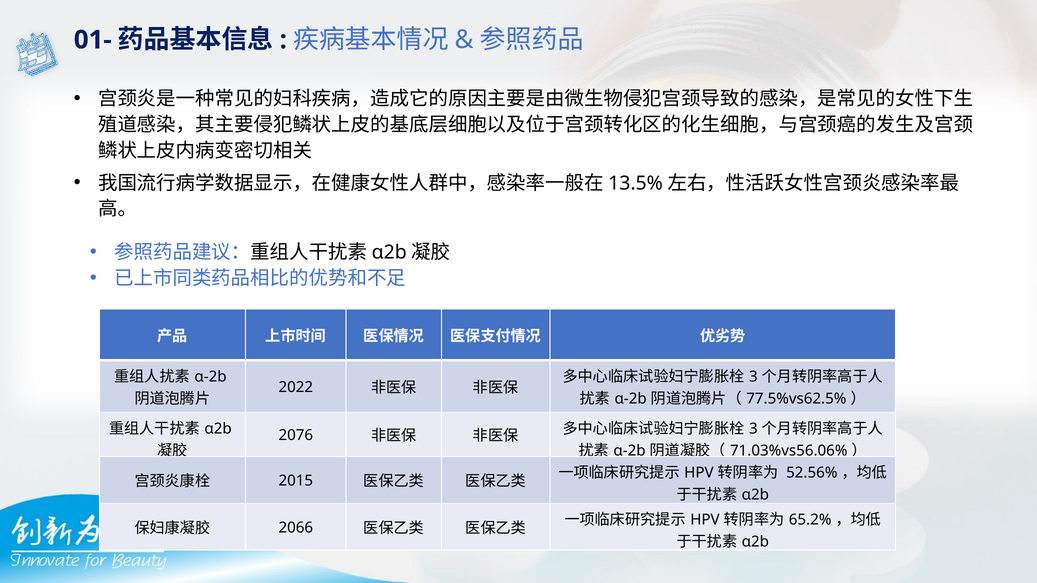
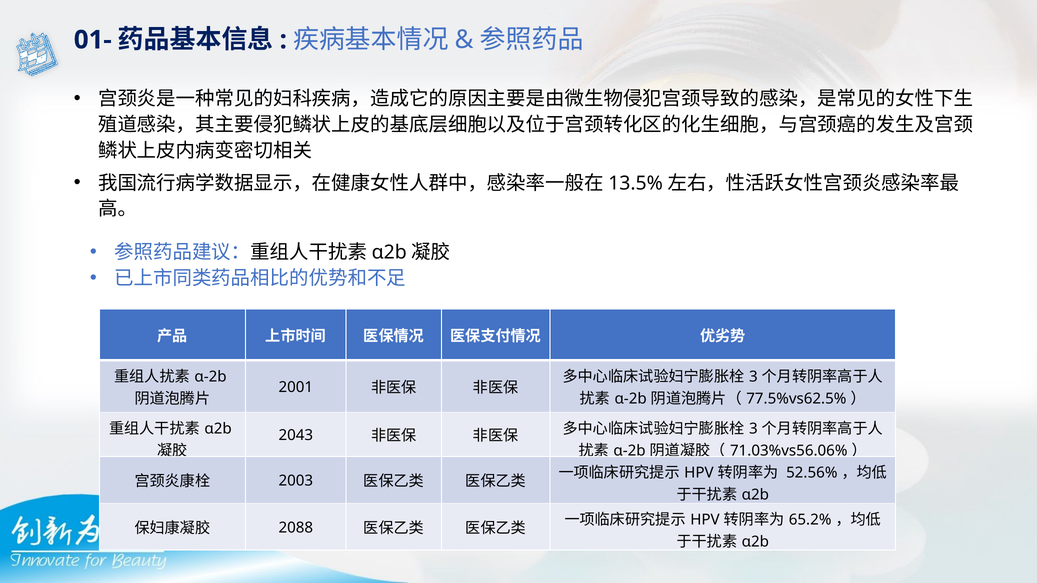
2022: 2022 -> 2001 (296, 387)
2076: 2076 -> 2043 (296, 435)
2015: 2015 -> 2003 (296, 481)
2066: 2066 -> 2088 (296, 528)
